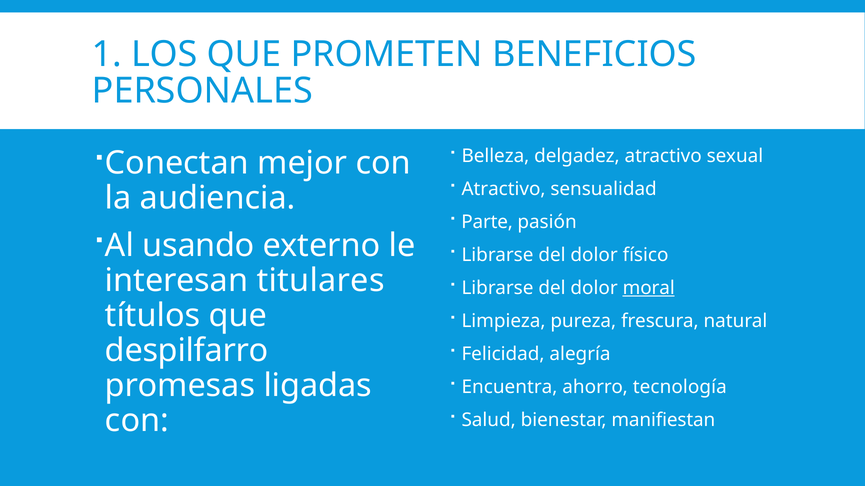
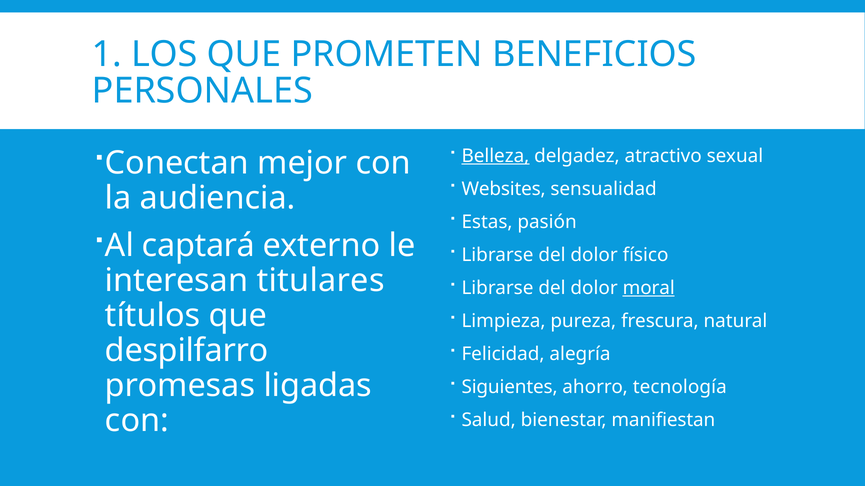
Belleza underline: none -> present (495, 156)
Atractivo: Atractivo -> Websites (504, 189)
Parte: Parte -> Estas (487, 222)
usando: usando -> captará (199, 246)
Encuentra: Encuentra -> Siguientes (510, 387)
